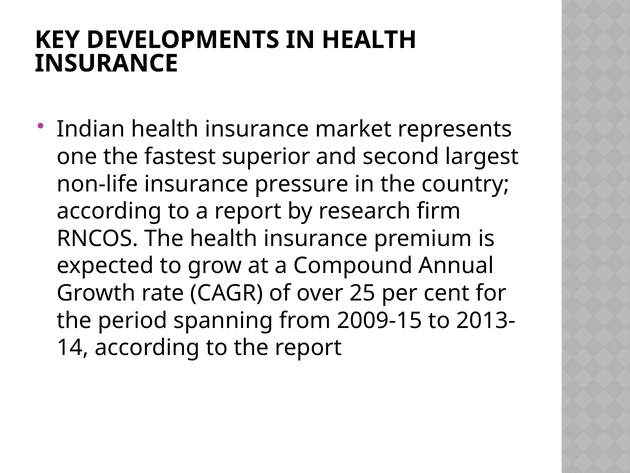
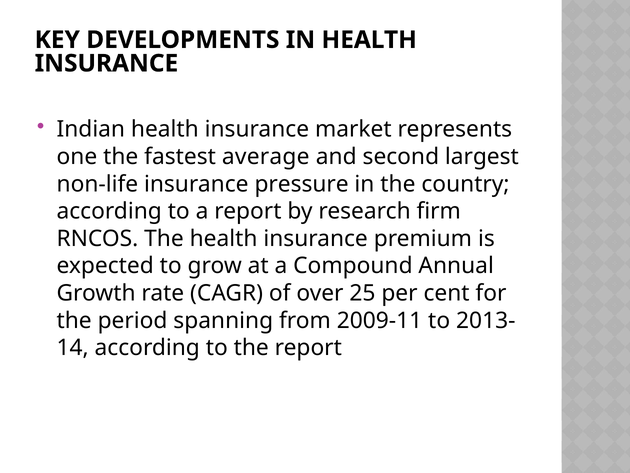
superior: superior -> average (266, 157)
2009-15: 2009-15 -> 2009-11 (380, 320)
